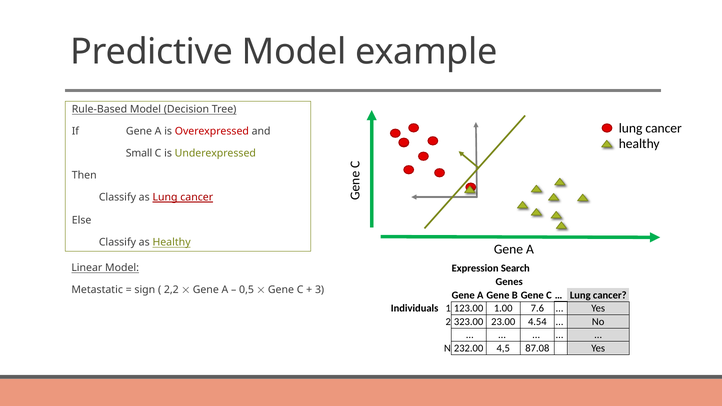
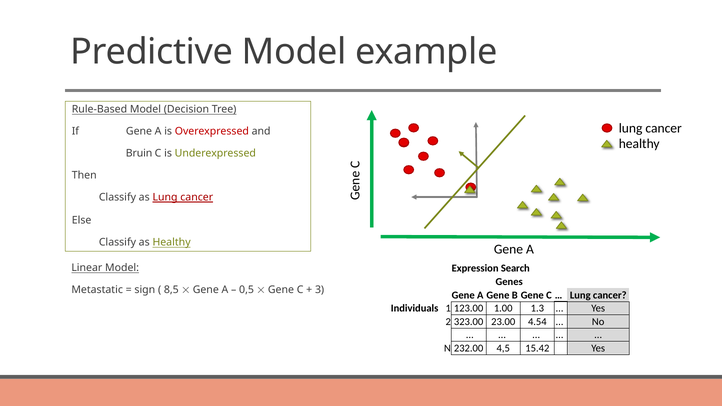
Small: Small -> Bruin (139, 153)
2,2: 2,2 -> 8,5 (171, 290)
7.6: 7.6 -> 1.3 (537, 309)
87.08: 87.08 -> 15.42 (537, 348)
